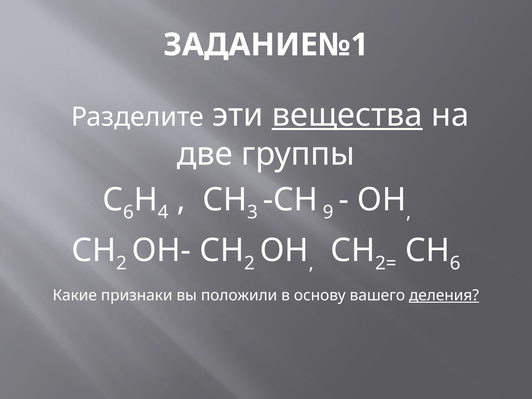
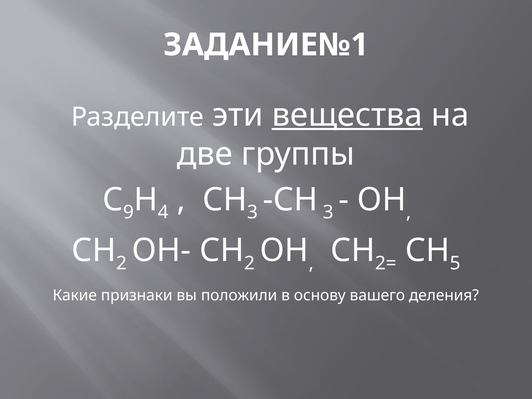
6: 6 -> 9 (128, 212)
9: 9 -> 3 (328, 212)
CH 6: 6 -> 5 (455, 263)
деления underline: present -> none (444, 295)
